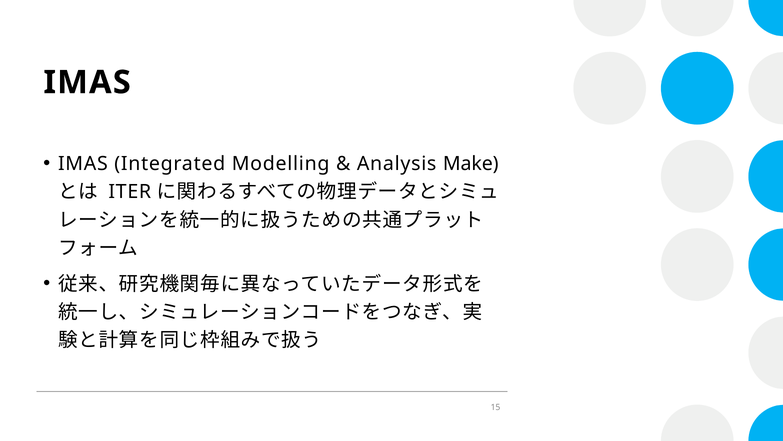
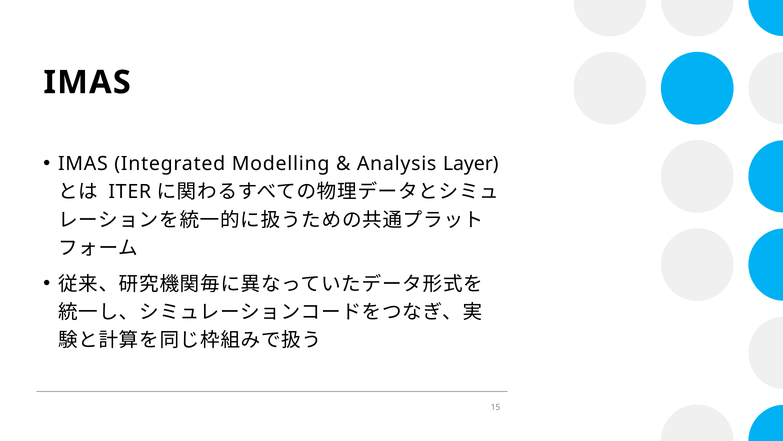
Make: Make -> Layer (471, 164)
